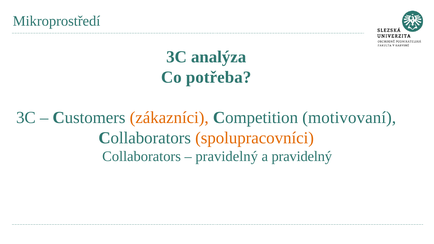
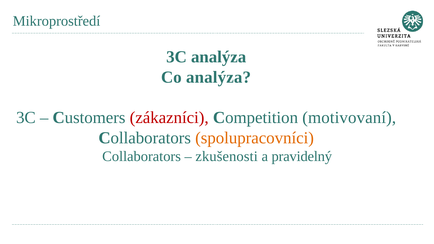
Co potřeba: potřeba -> analýza (219, 77)
zákazníci colour: orange -> red (169, 118)
pravidelný: pravidelný -> zkušenosti (227, 157)
